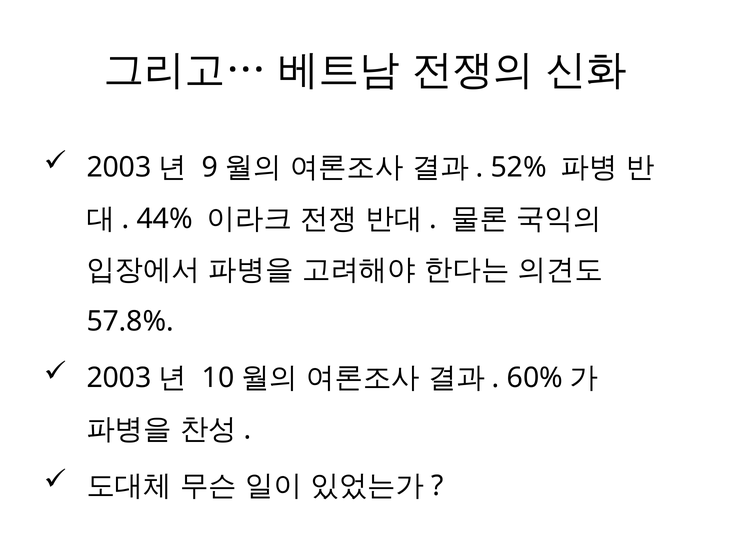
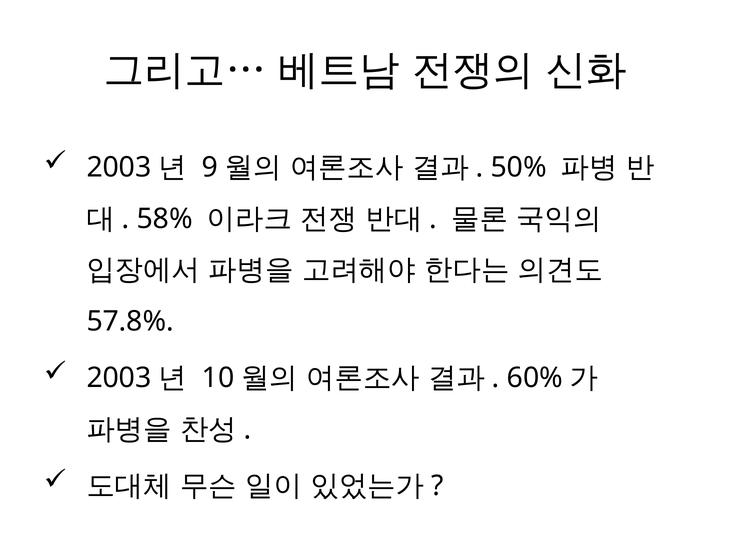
52%: 52% -> 50% (519, 168)
44%: 44% -> 58% (165, 219)
